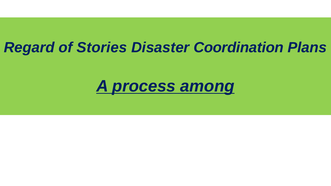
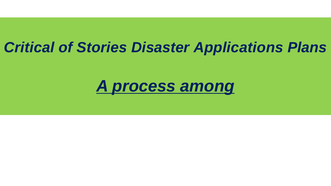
Regard: Regard -> Critical (29, 47)
Coordination: Coordination -> Applications (238, 47)
